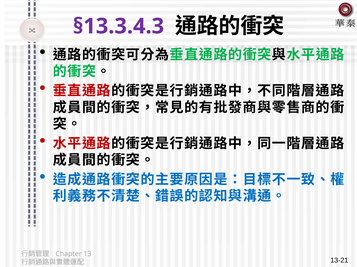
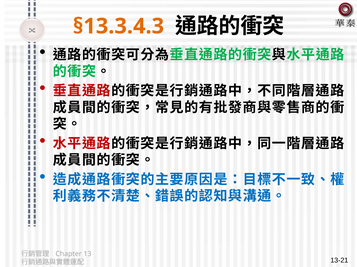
§13.3.4.3 colour: purple -> orange (118, 26)
